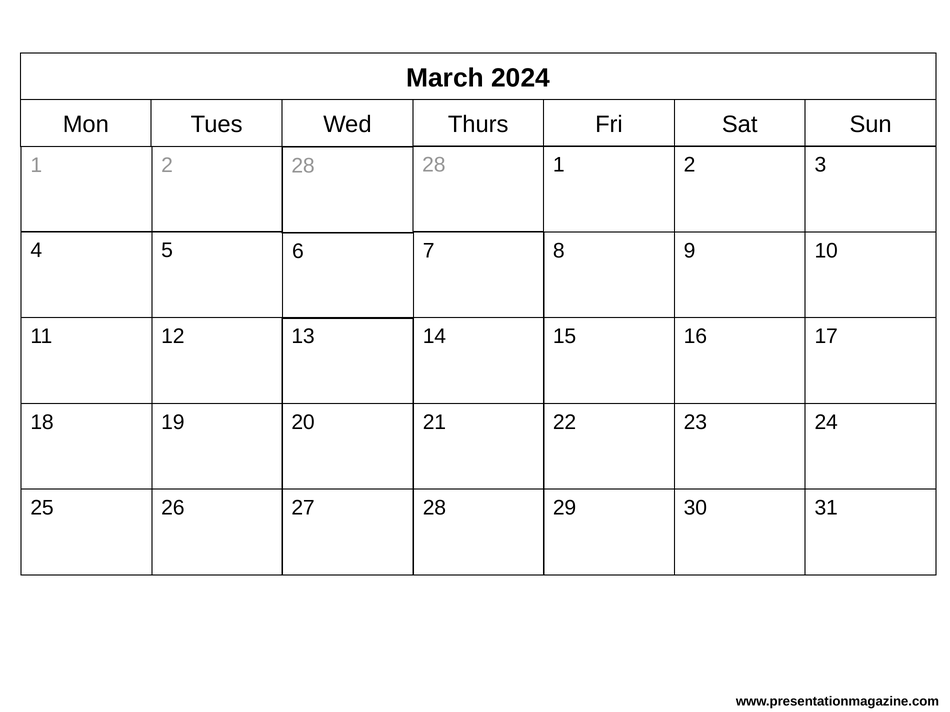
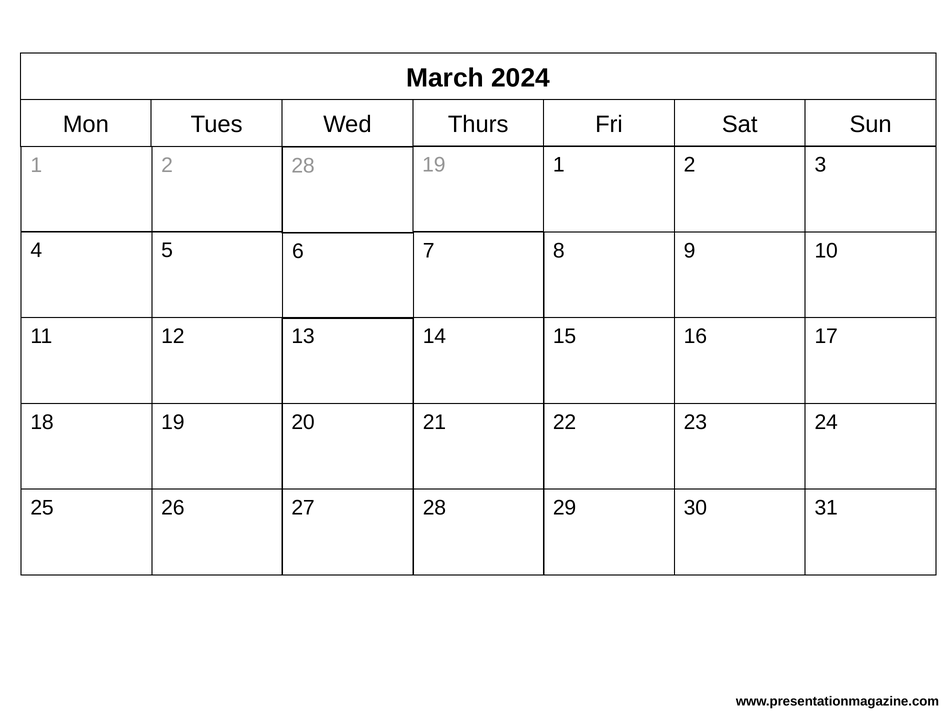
1 28: 28 -> 19 (434, 165)
